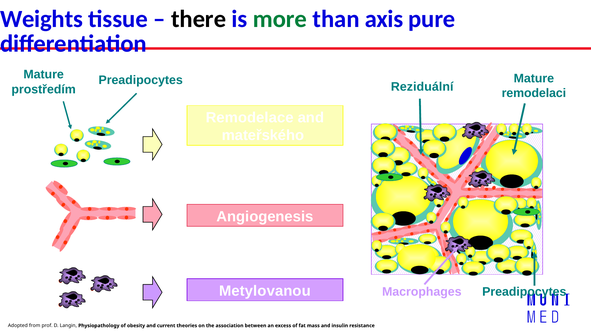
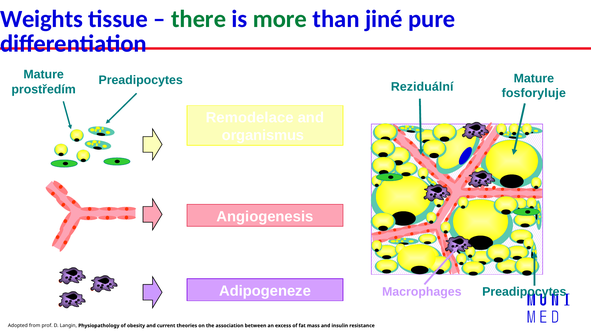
there colour: black -> green (199, 19)
axis: axis -> jiné (384, 19)
remodelaci: remodelaci -> fosforyluje (534, 93)
mateřského: mateřského -> organismus (263, 135)
Metylovanou: Metylovanou -> Adipogeneze (265, 290)
